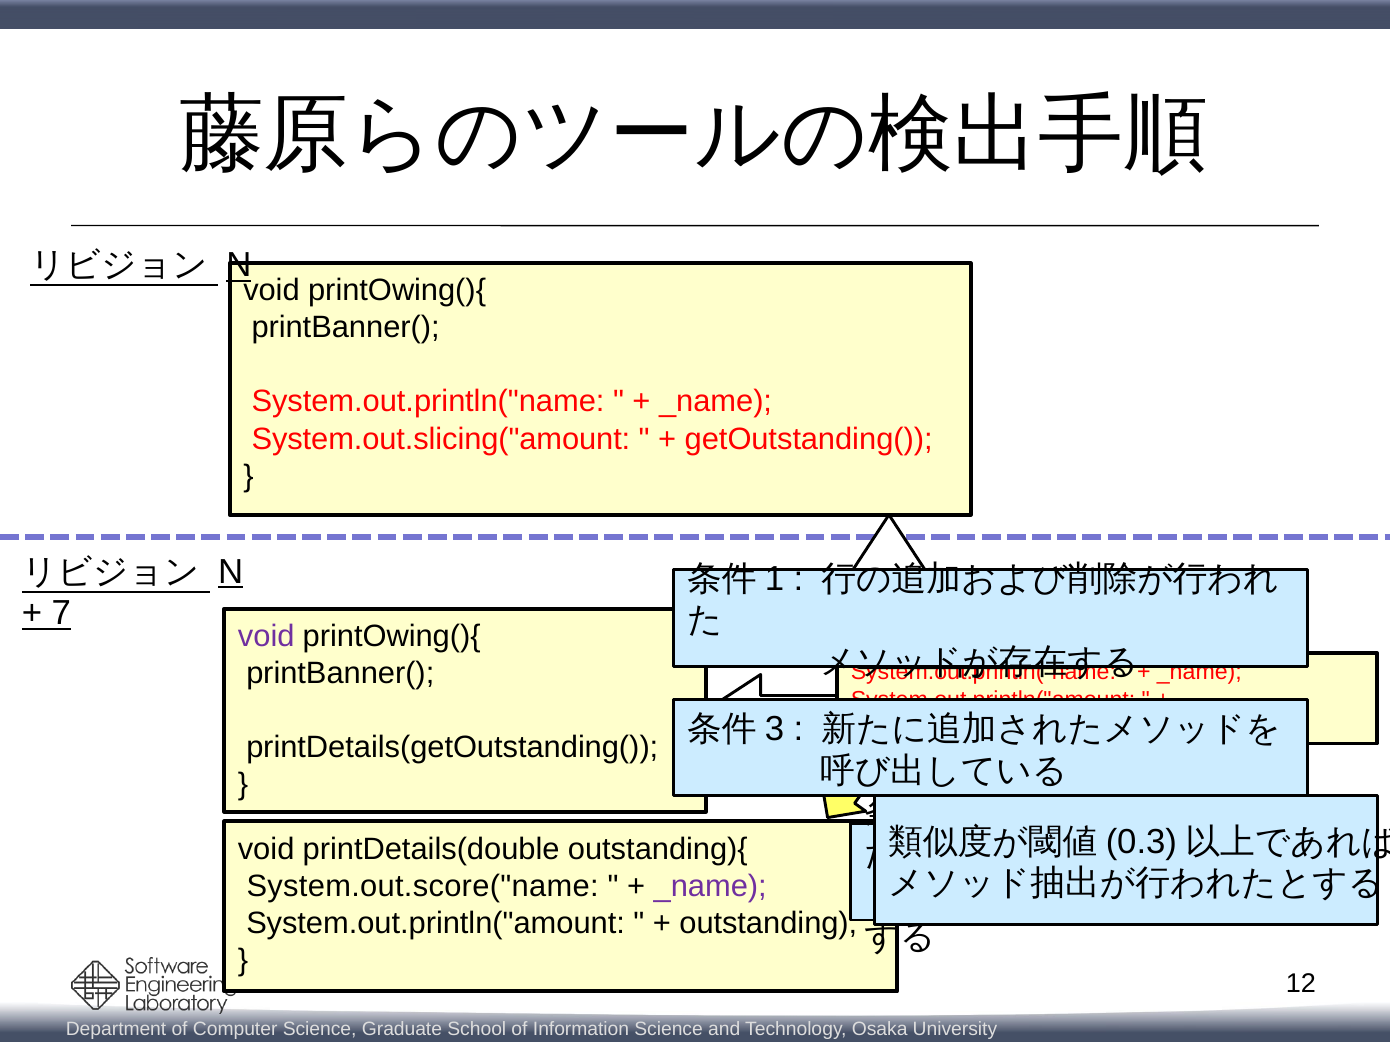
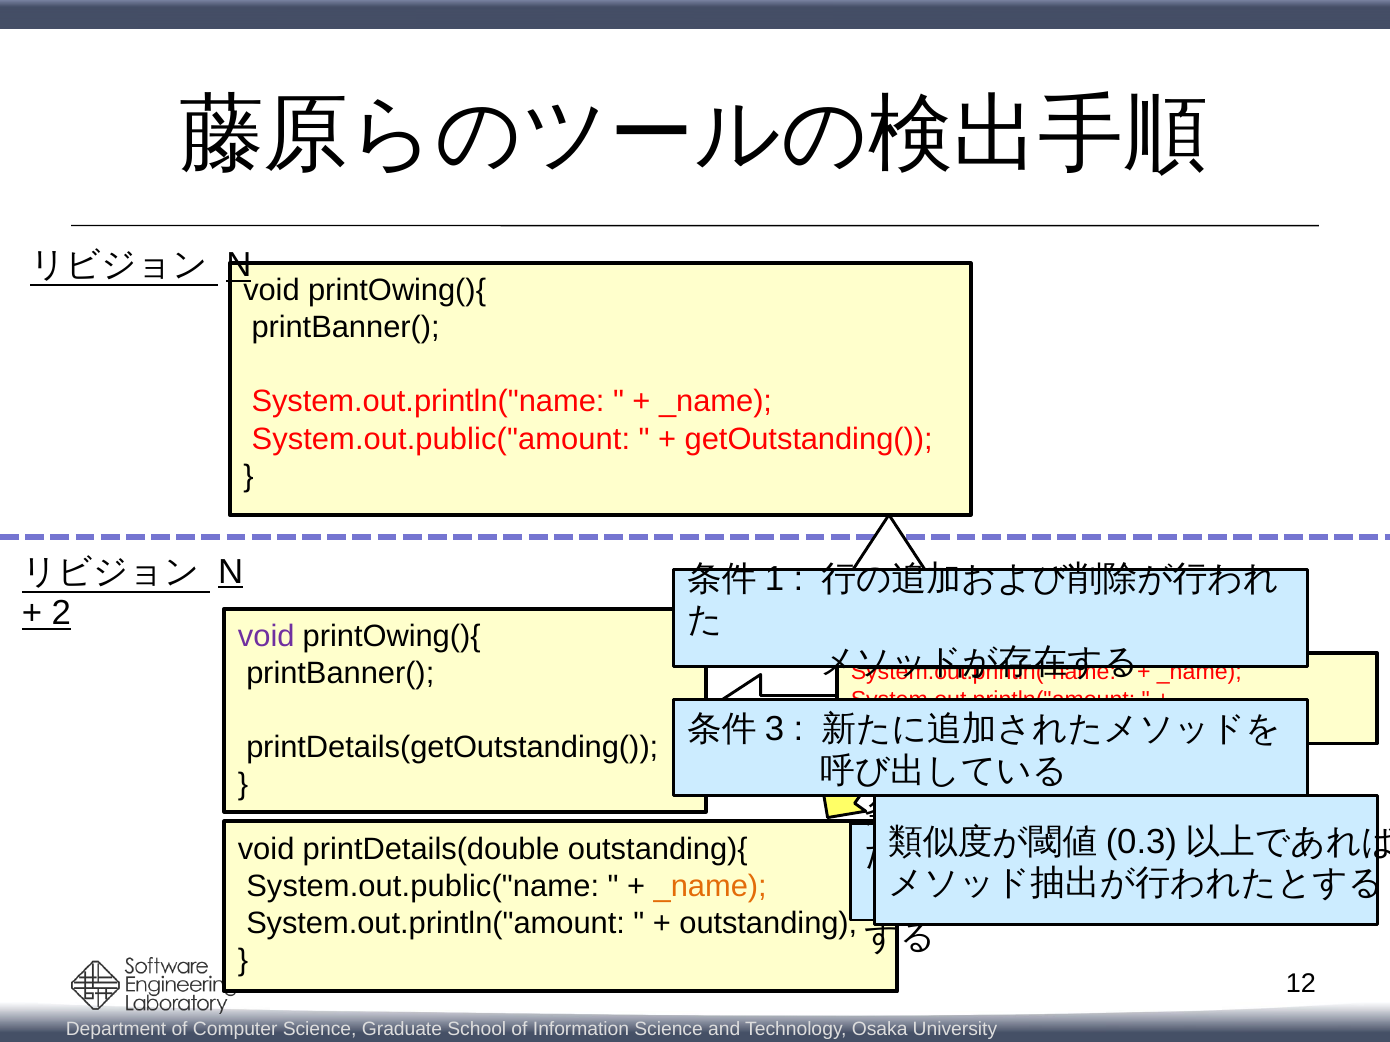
System.out.slicing("amount: System.out.slicing("amount -> System.out.public("amount (441, 439)
7: 7 -> 2 (61, 614)
System.out.score("name: System.out.score("name -> System.out.public("name (423, 886)
_name colour: purple -> orange (710, 886)
